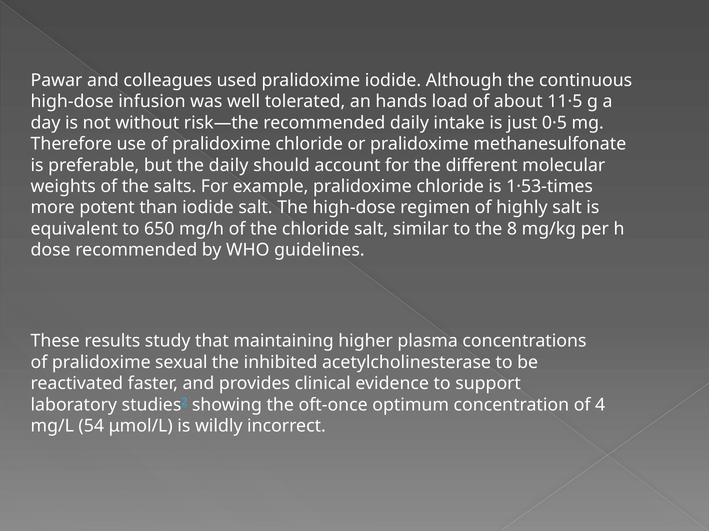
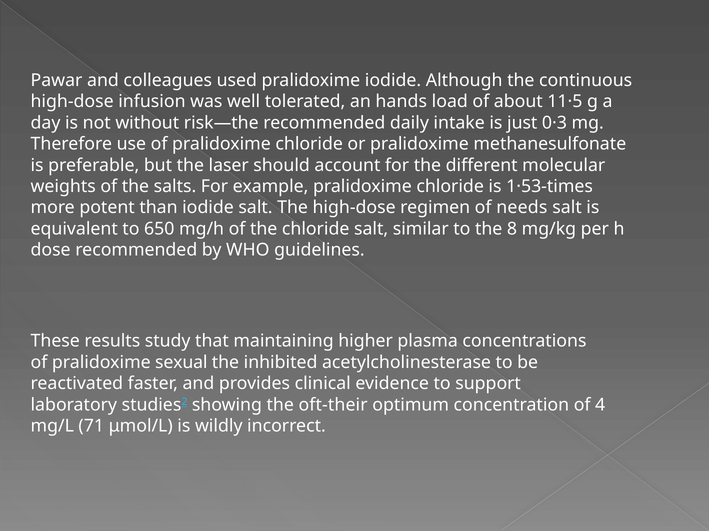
0·5: 0·5 -> 0·3 (554, 123)
the daily: daily -> laser (229, 165)
highly: highly -> needs (522, 208)
oft-once: oft-once -> oft-their (333, 405)
54: 54 -> 71 (91, 427)
